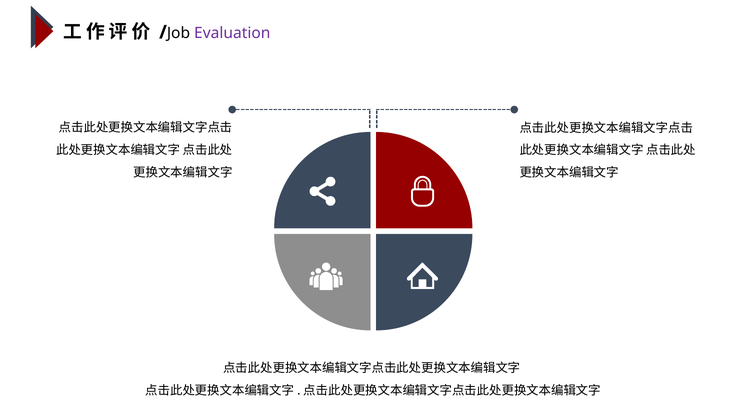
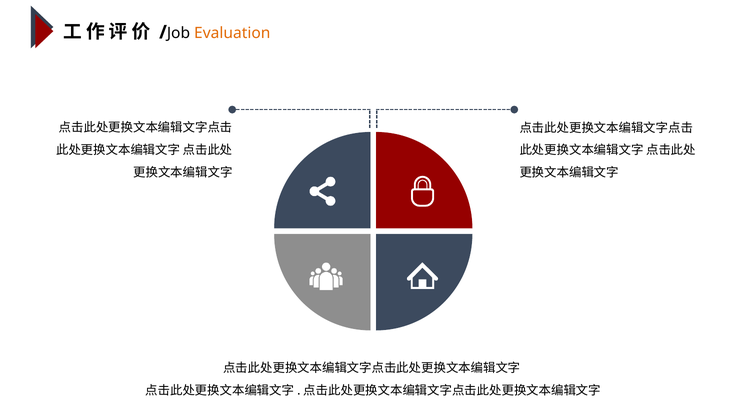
Evaluation colour: purple -> orange (232, 33)
